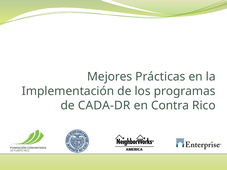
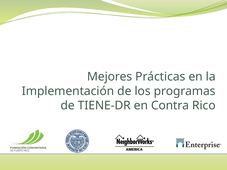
CADA-DR: CADA-DR -> TIENE-DR (104, 106)
